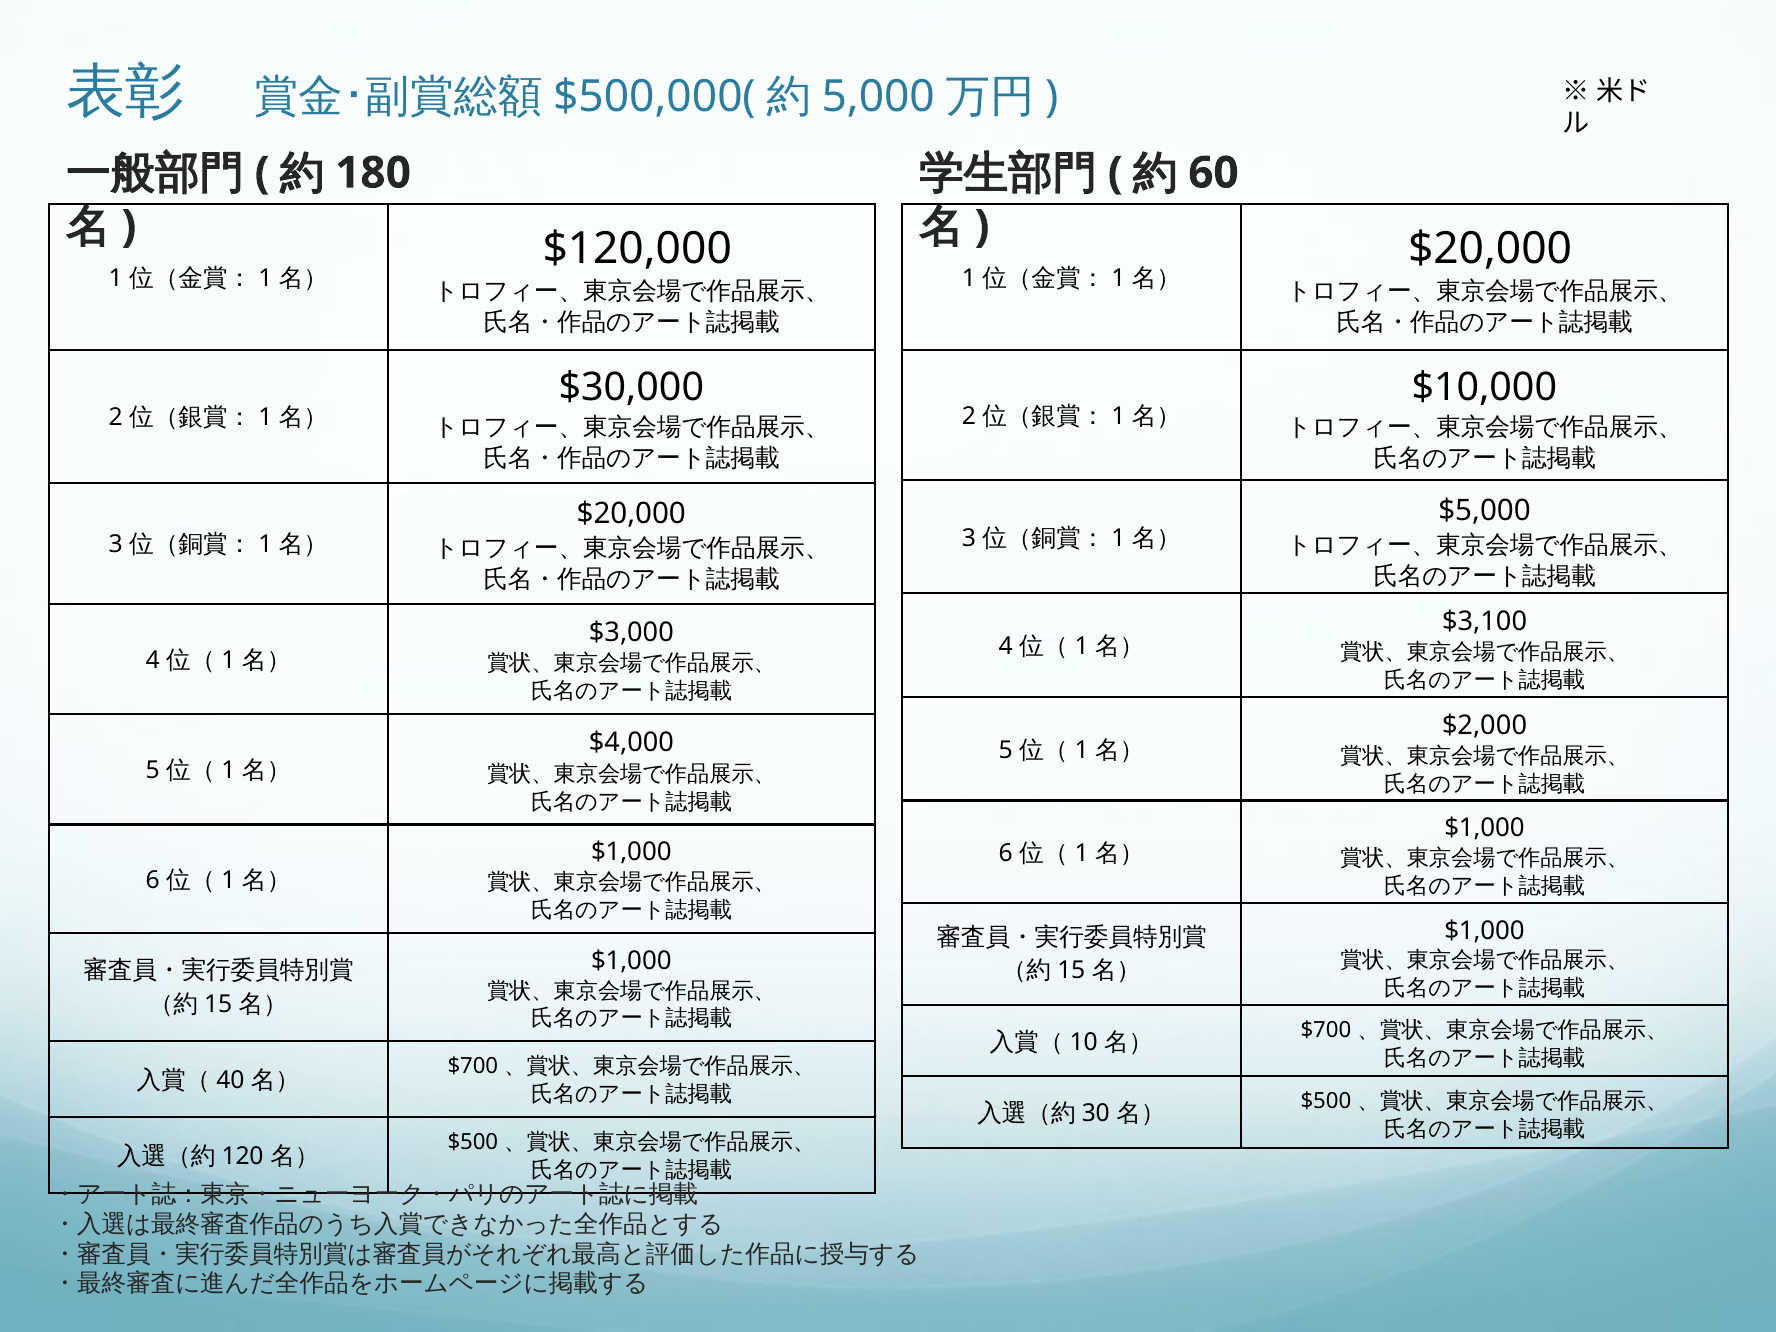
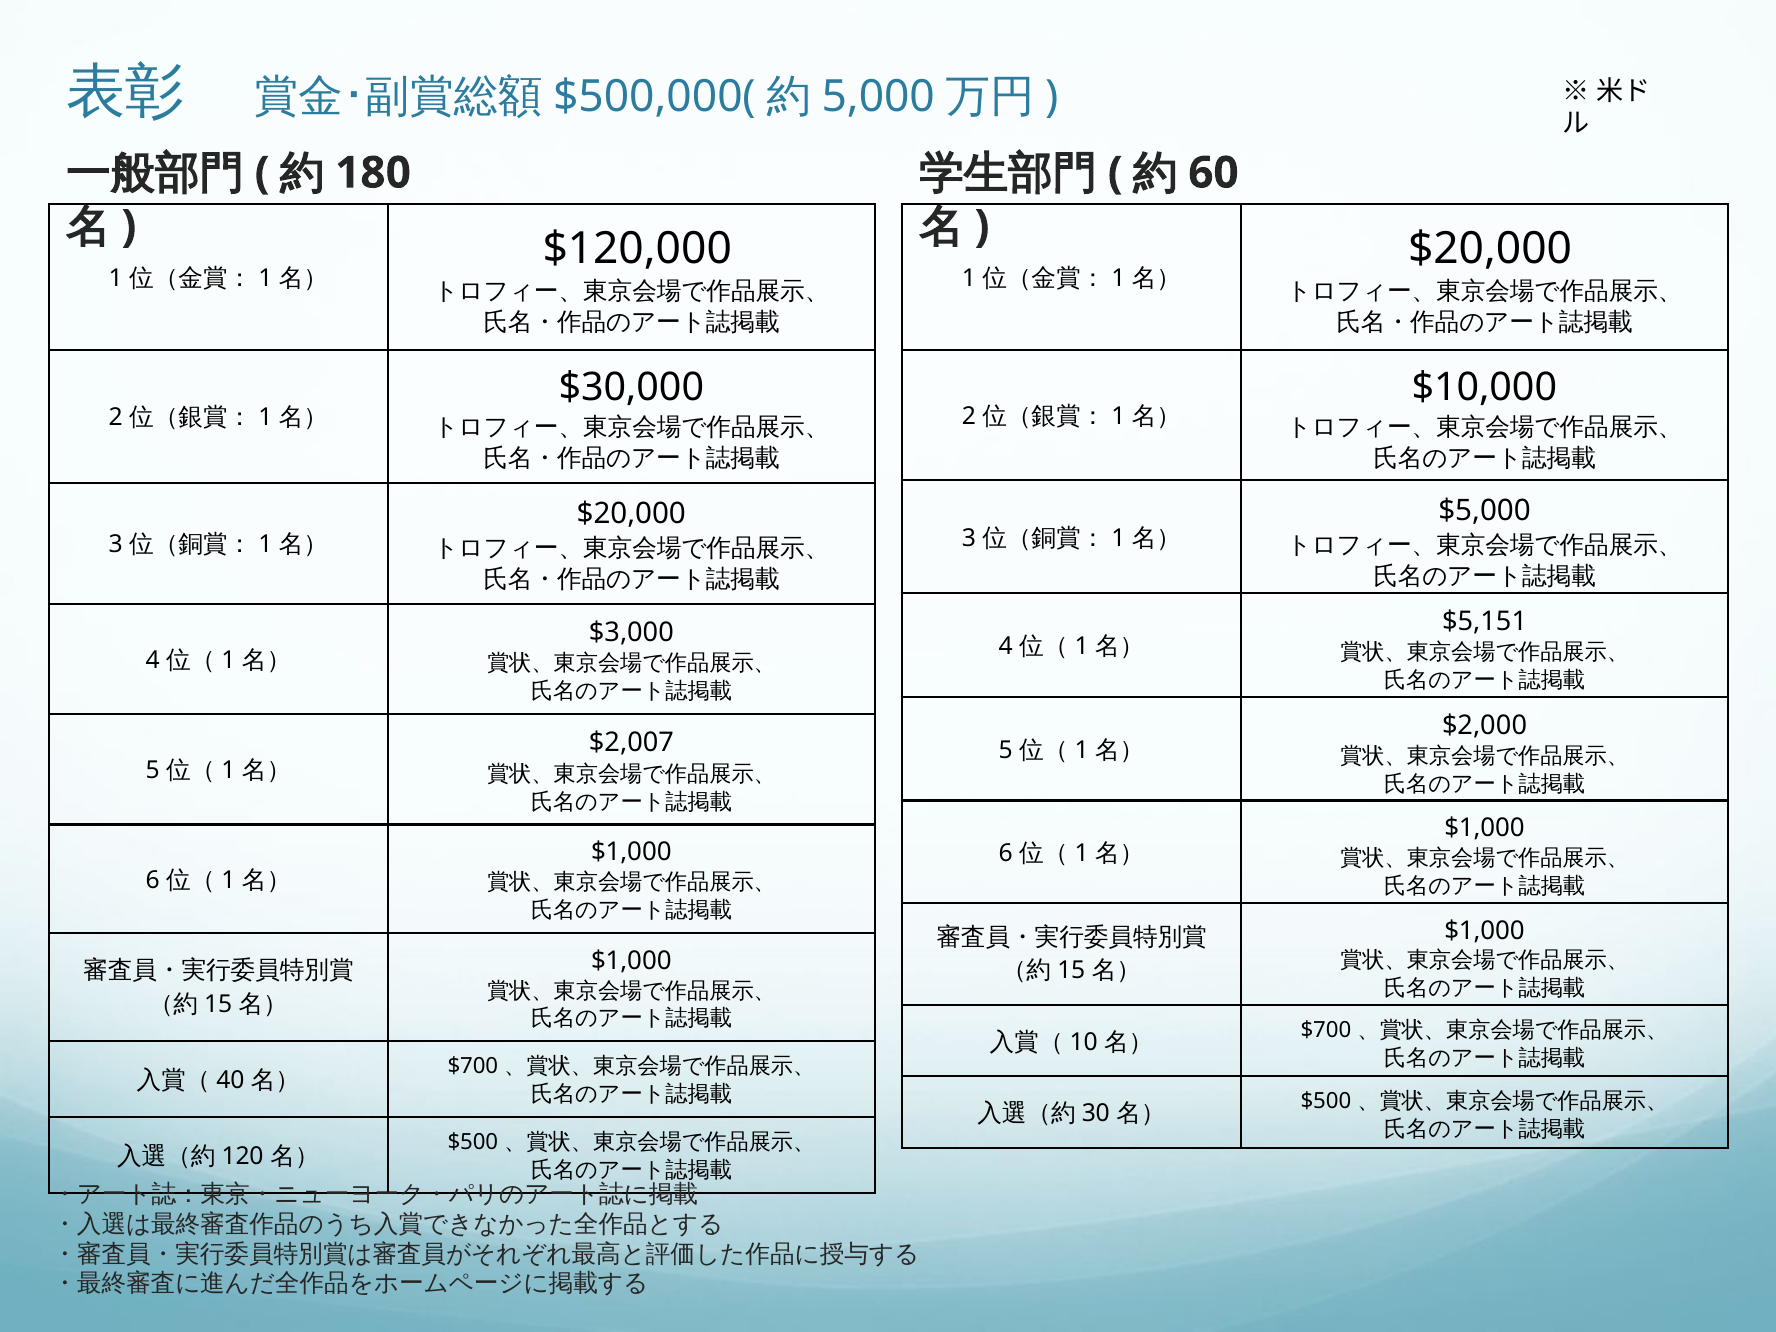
$3,100: $3,100 -> $5,151 (1485, 622)
$4,000: $4,000 -> $2,007 (631, 743)
